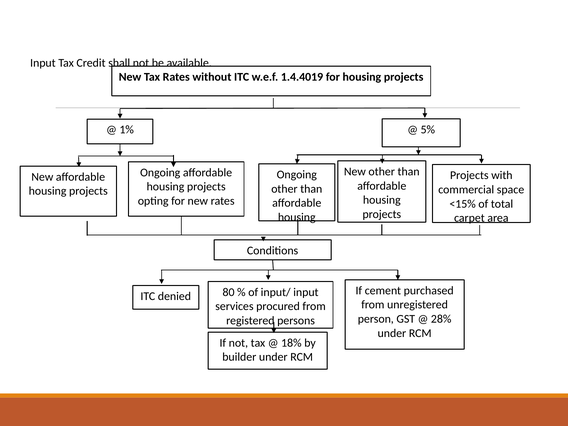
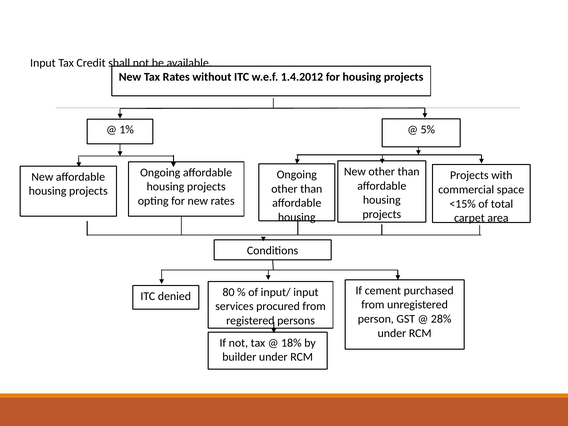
1.4.4019: 1.4.4019 -> 1.4.2012 (302, 77)
